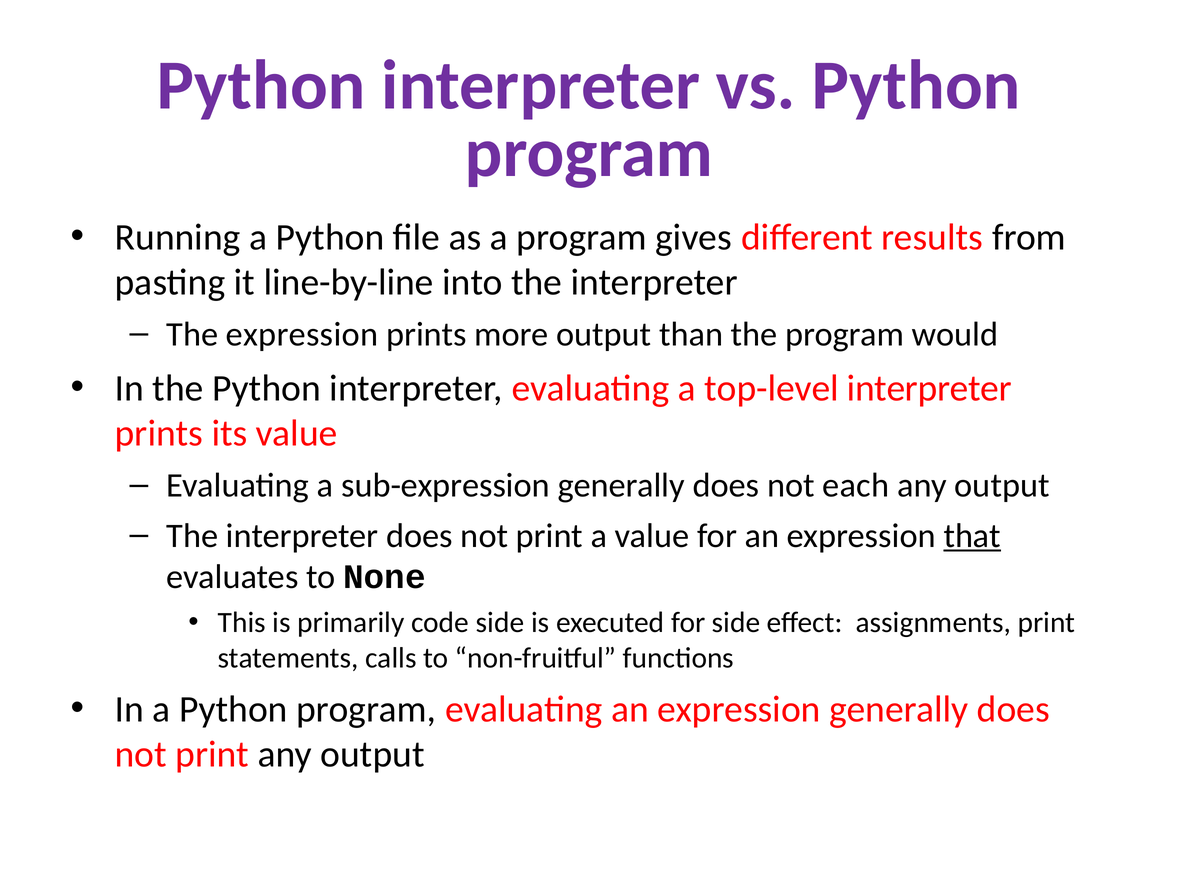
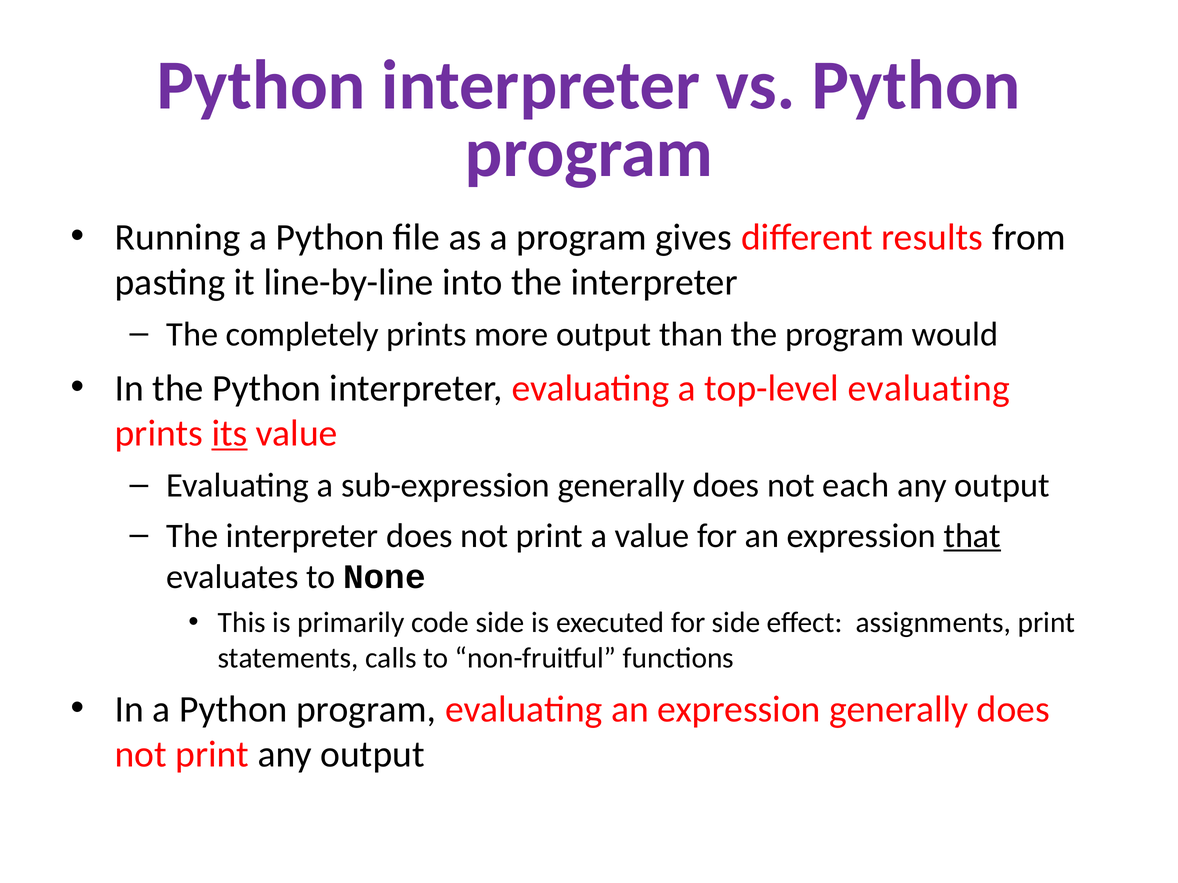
The expression: expression -> completely (302, 335)
top-level interpreter: interpreter -> evaluating (929, 388)
its underline: none -> present (229, 434)
